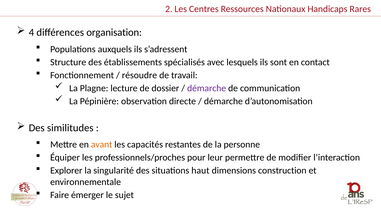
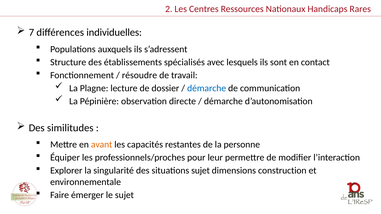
4: 4 -> 7 (31, 32)
organisation: organisation -> individuelles (114, 32)
démarche colour: purple -> blue (207, 88)
situations haut: haut -> sujet (201, 171)
